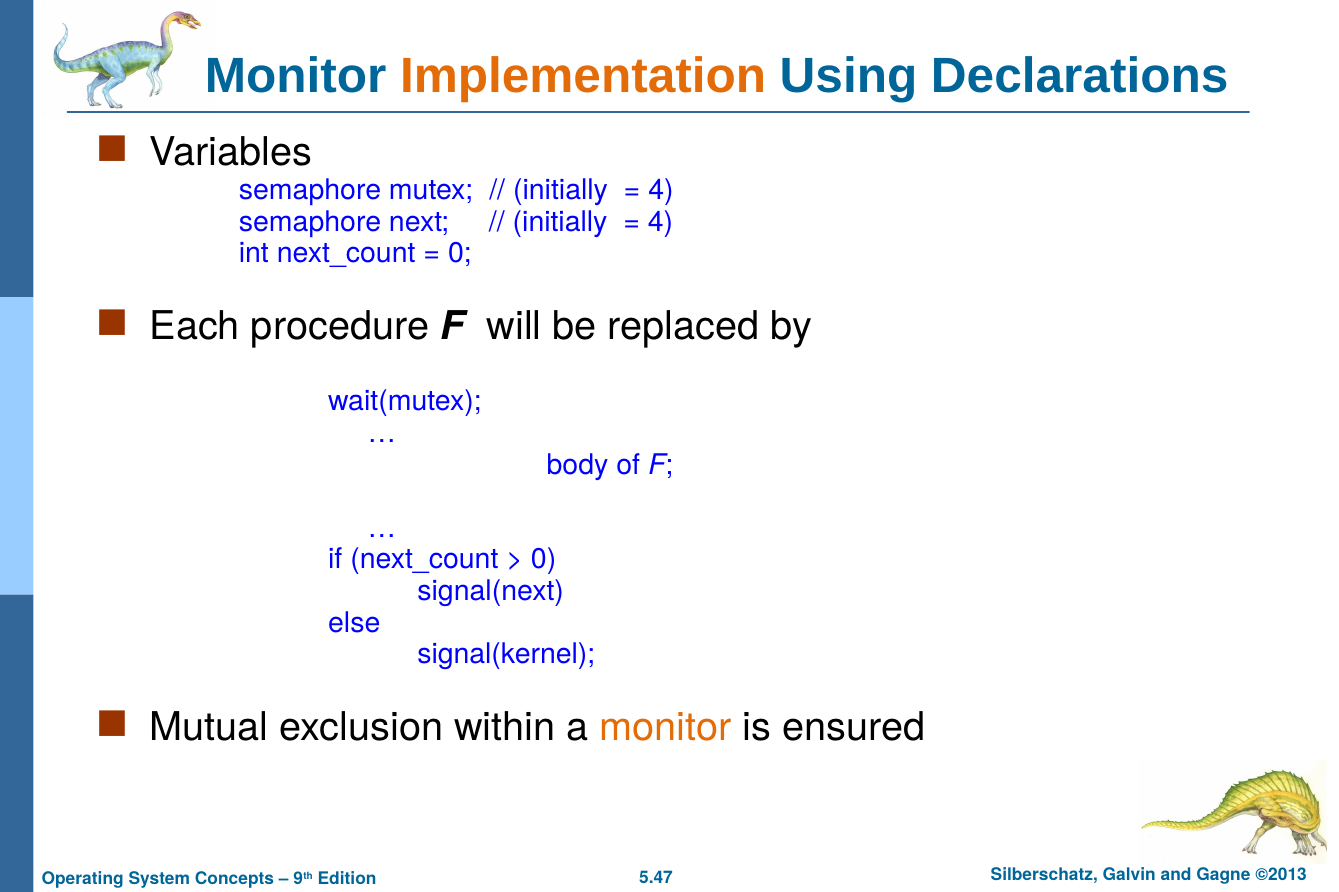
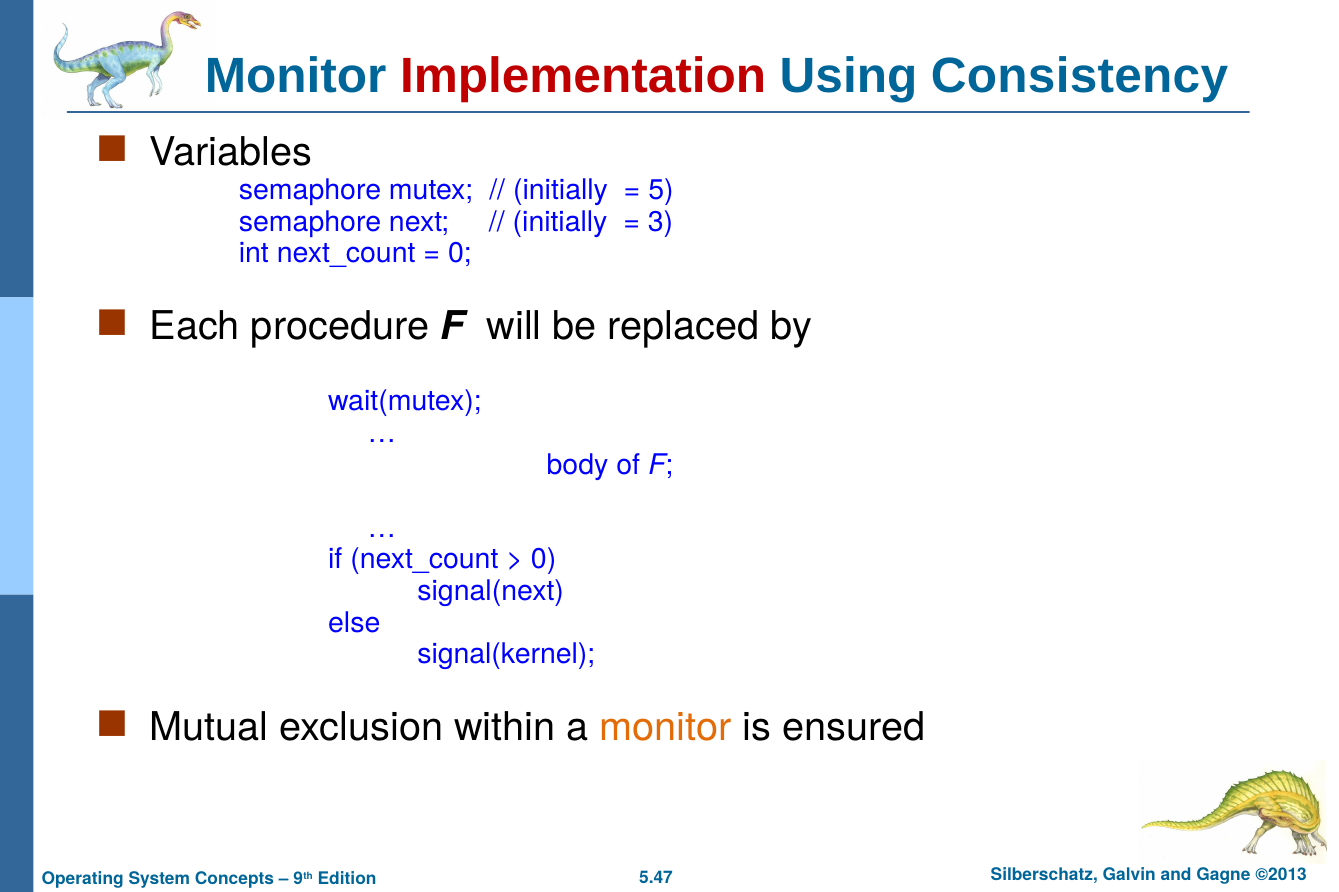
Implementation colour: orange -> red (583, 76)
Declarations: Declarations -> Consistency (1080, 76)
4: 4 -> 5 (661, 190)
4: 4 -> 3 (661, 222)
